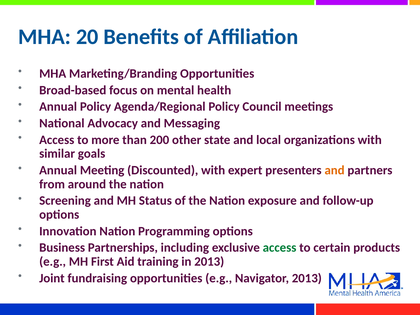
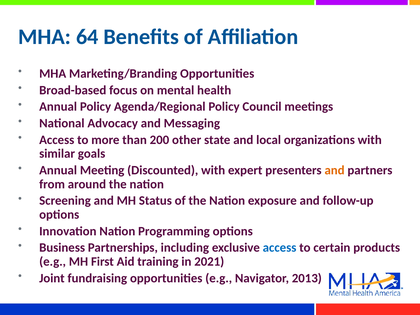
20: 20 -> 64 (87, 37)
access colour: green -> blue (280, 248)
in 2013: 2013 -> 2021 (209, 262)
